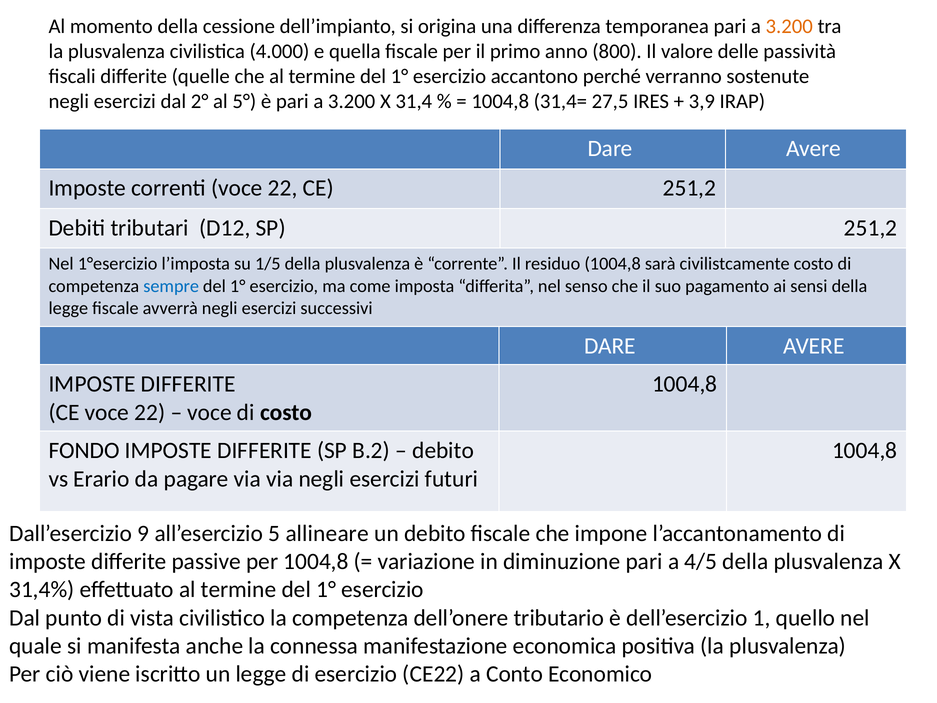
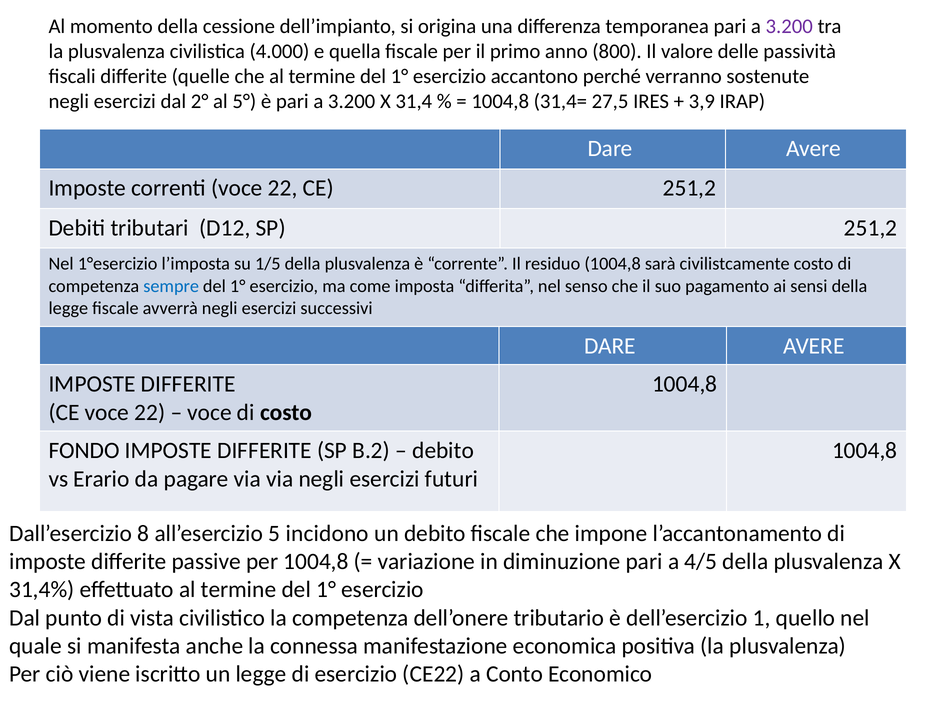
3.200 colour: orange -> purple (789, 26)
9: 9 -> 8 (143, 533)
allineare: allineare -> incidono (327, 533)
